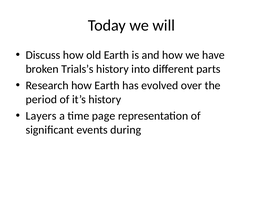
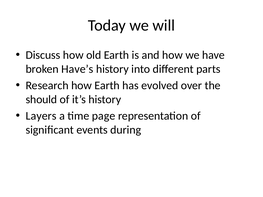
Trials’s: Trials’s -> Have’s (77, 69)
period: period -> should (41, 100)
